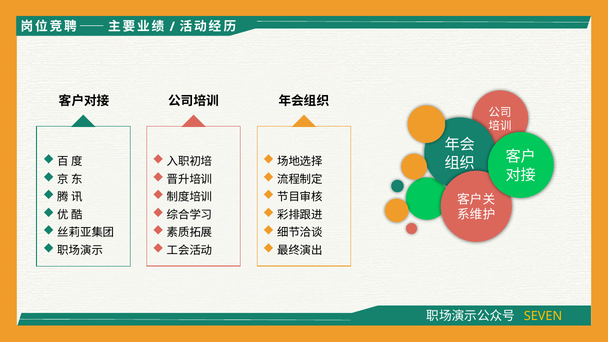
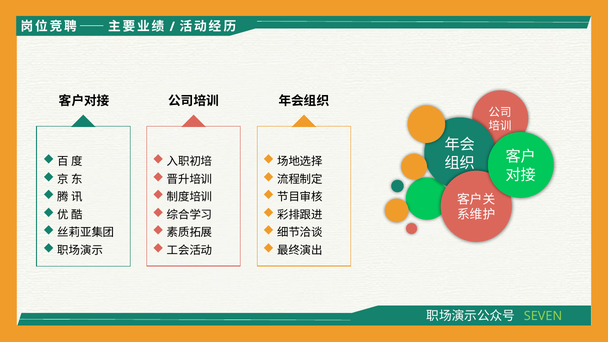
SEVEN colour: yellow -> light green (543, 316)
